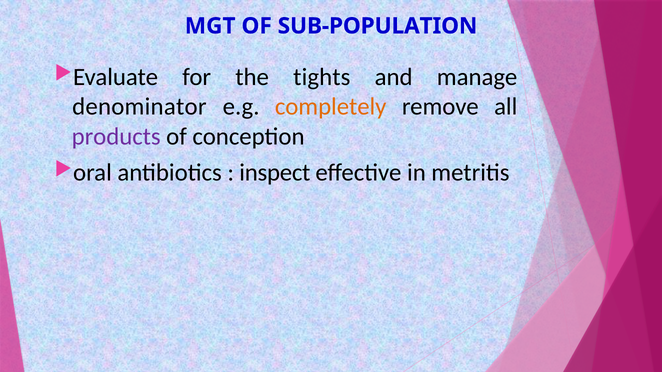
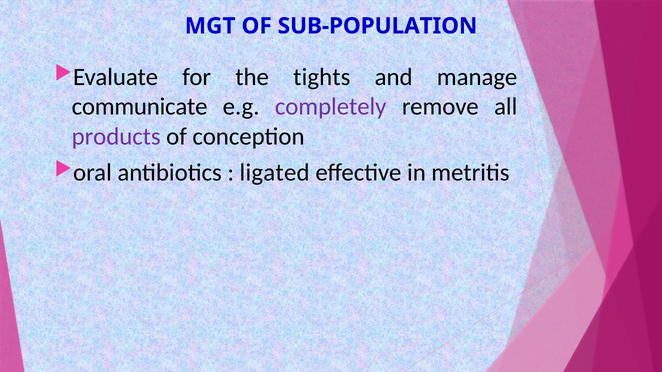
denominator: denominator -> communicate (140, 107)
completely colour: orange -> purple (331, 107)
inspect: inspect -> ligated (275, 173)
